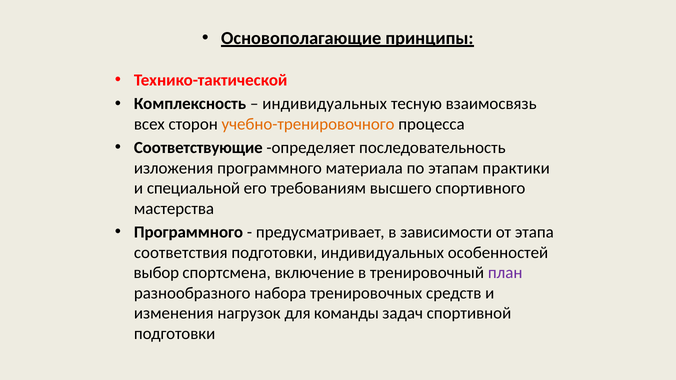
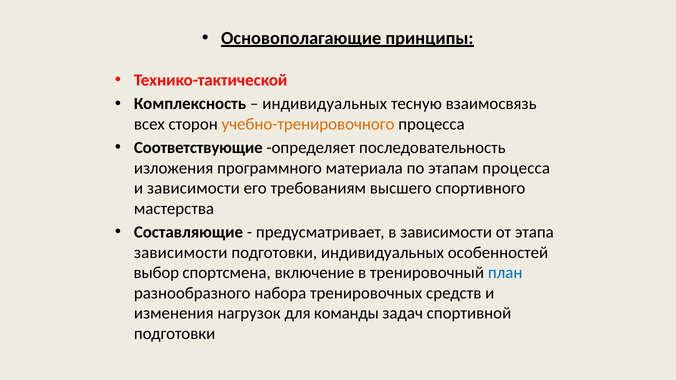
этапам практики: практики -> процесса (516, 168)
и специальной: специальной -> зависимости (193, 188)
Программного: Программного -> Составляющие (189, 232)
соответствия: соответствия -> зависимости (181, 253)
план colour: purple -> blue (505, 273)
